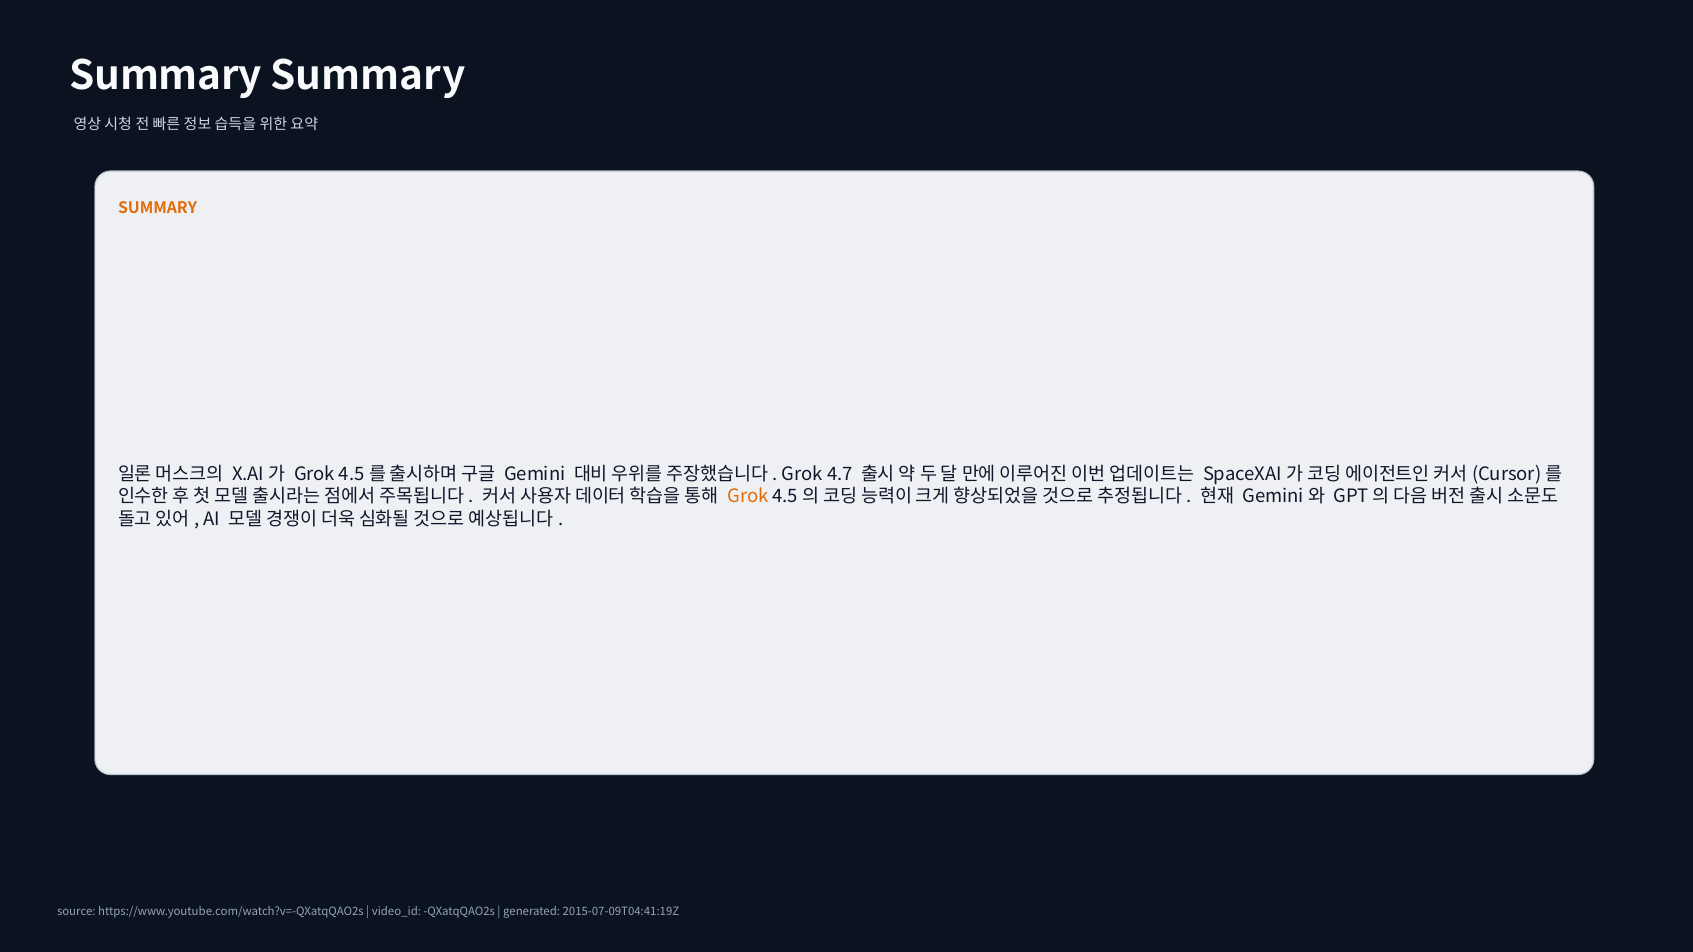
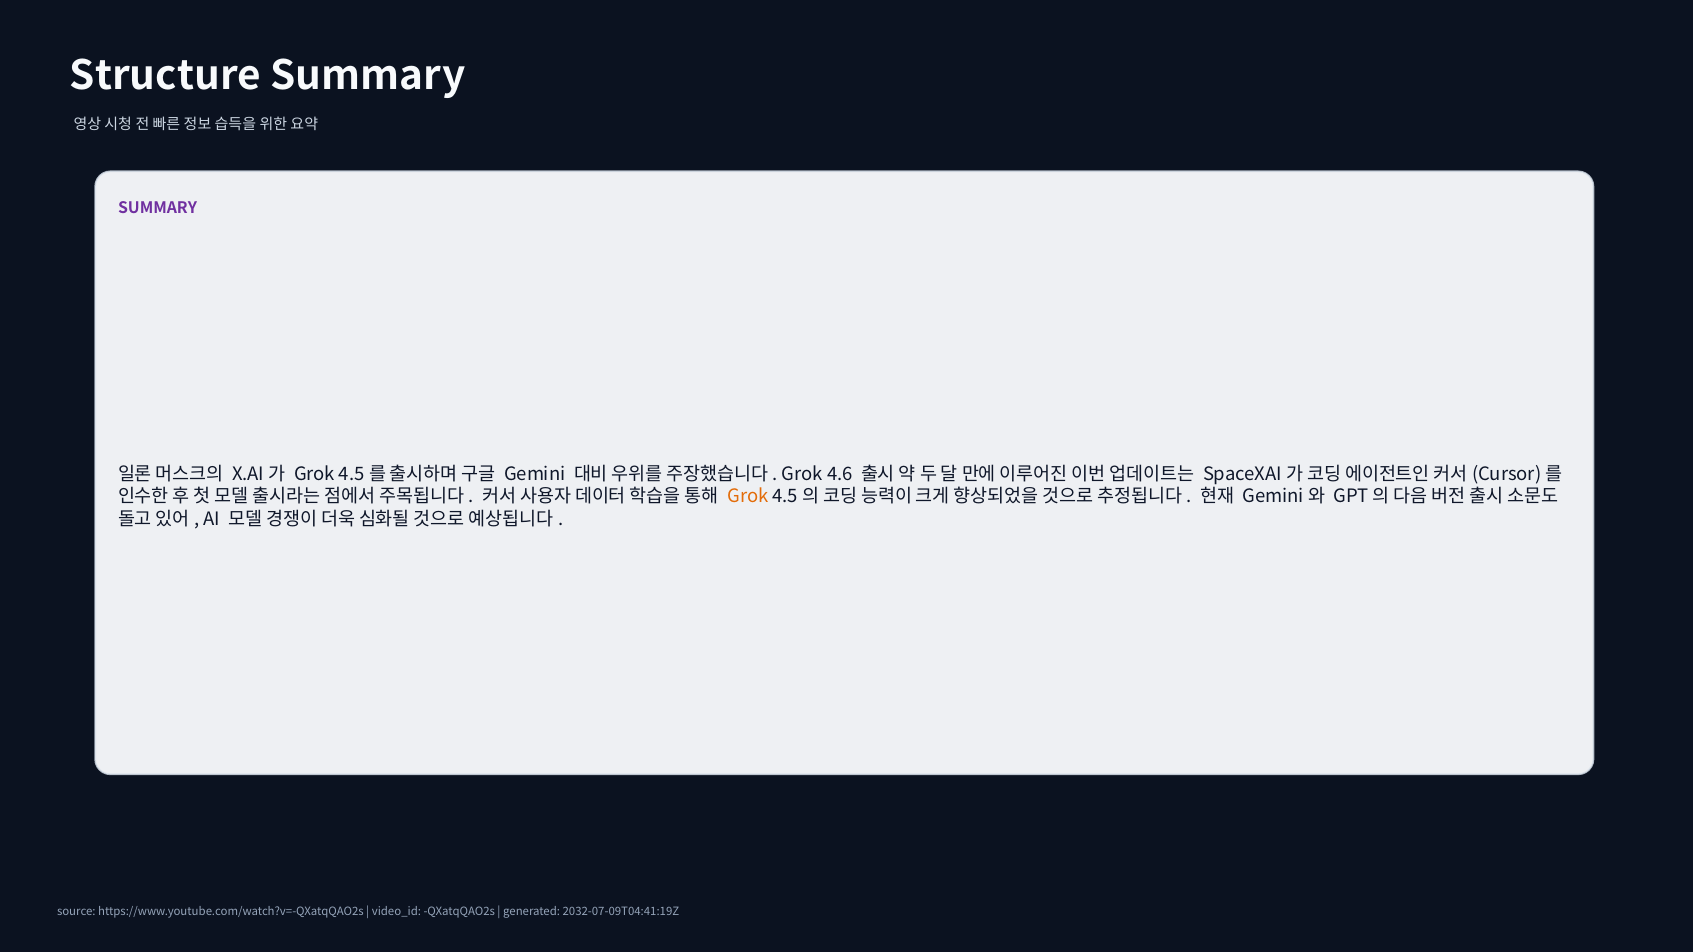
Summary: Summary -> Structure (166, 76)
SUMMARY colour: orange -> purple (158, 209)
4.7: 4.7 -> 4.6 (840, 475)
2015-07-09T04:41:19Z: 2015-07-09T04:41:19Z -> 2032-07-09T04:41:19Z (621, 912)
